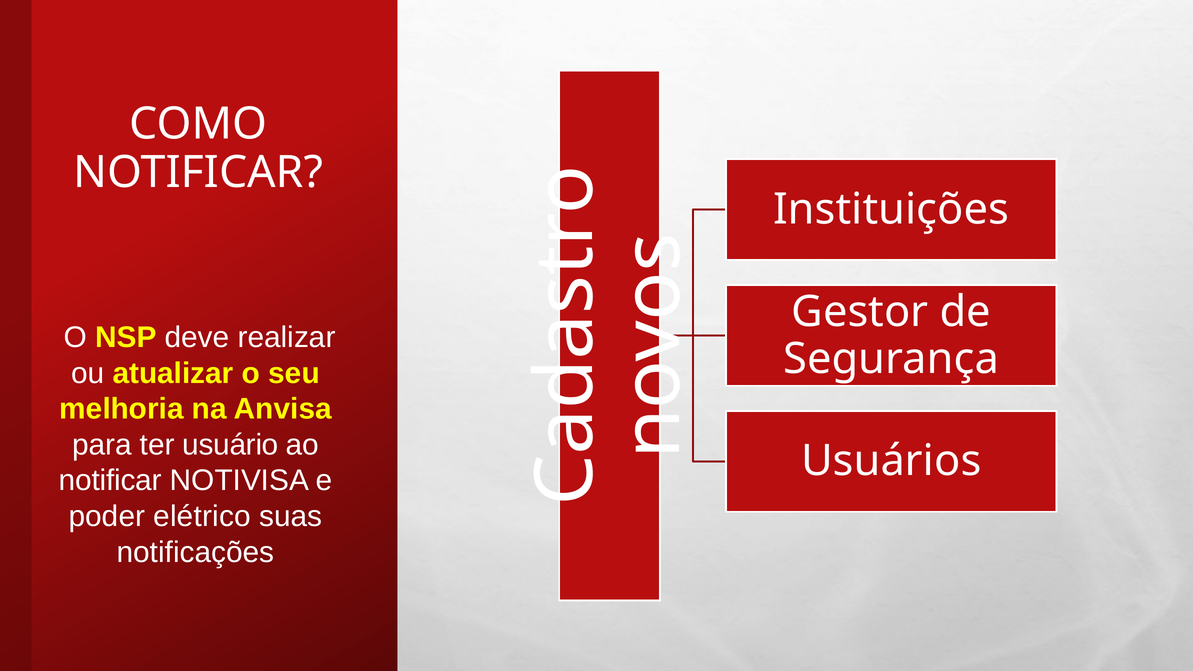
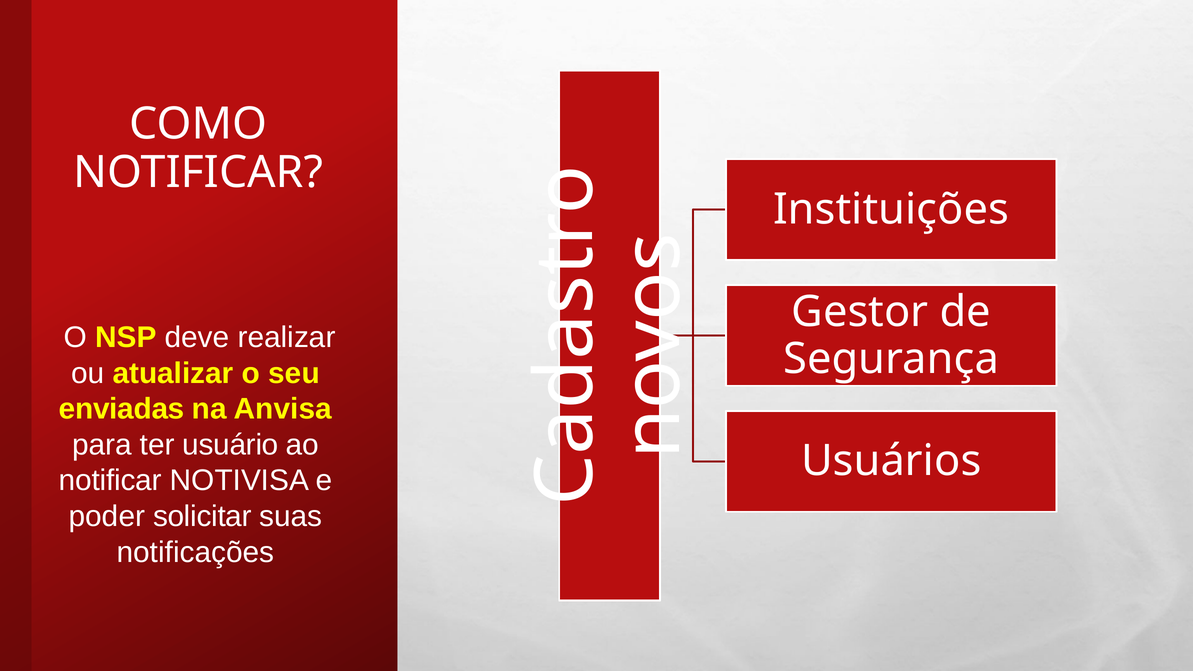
melhoria: melhoria -> enviadas (122, 409)
elétrico: elétrico -> solicitar (202, 516)
